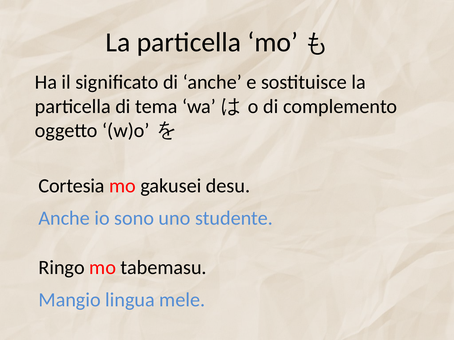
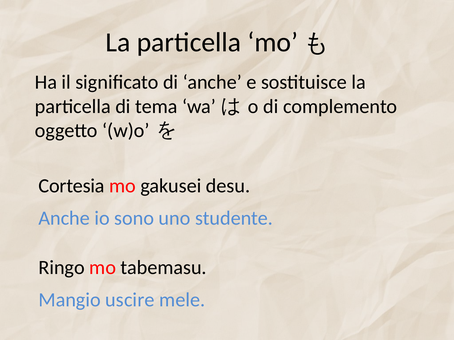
lingua: lingua -> uscire (130, 300)
